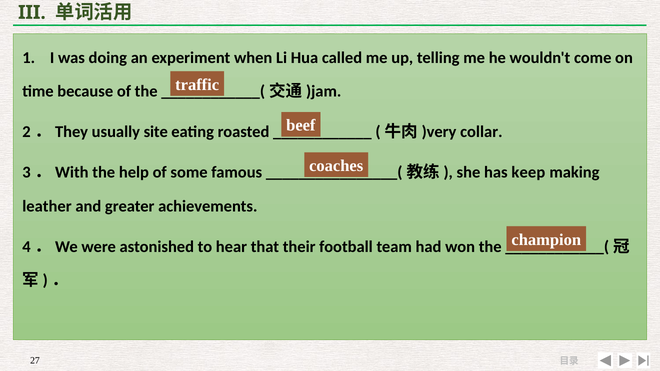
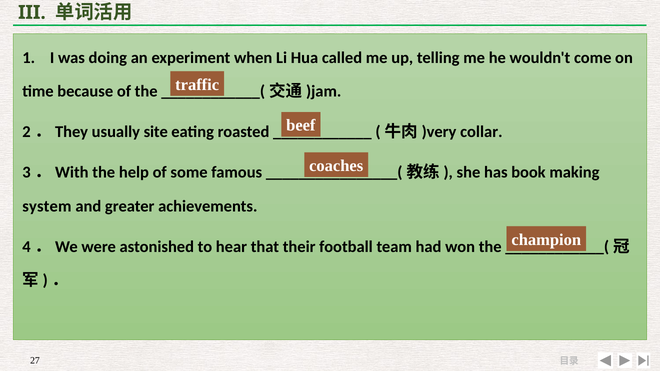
keep: keep -> book (528, 173)
leather: leather -> system (47, 206)
